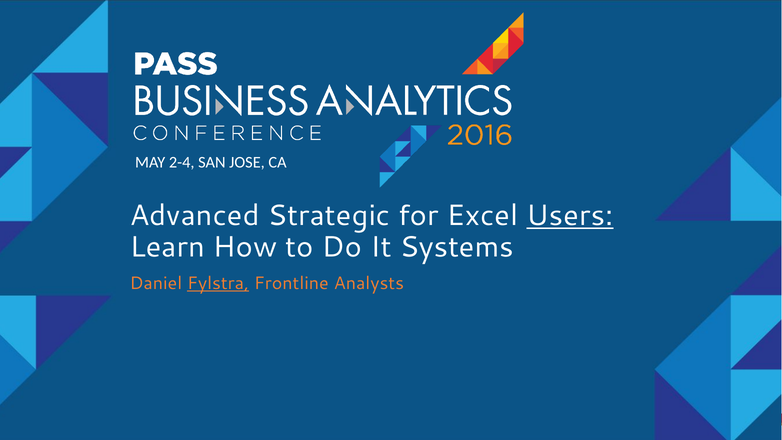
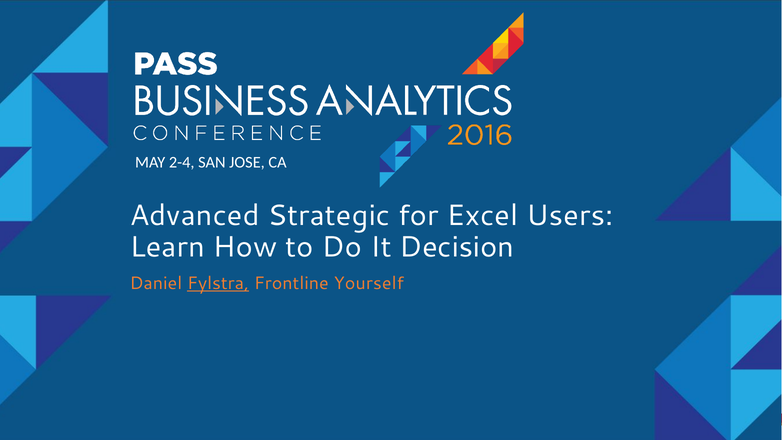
Users underline: present -> none (570, 215)
Systems: Systems -> Decision (457, 247)
Analysts: Analysts -> Yourself (369, 283)
